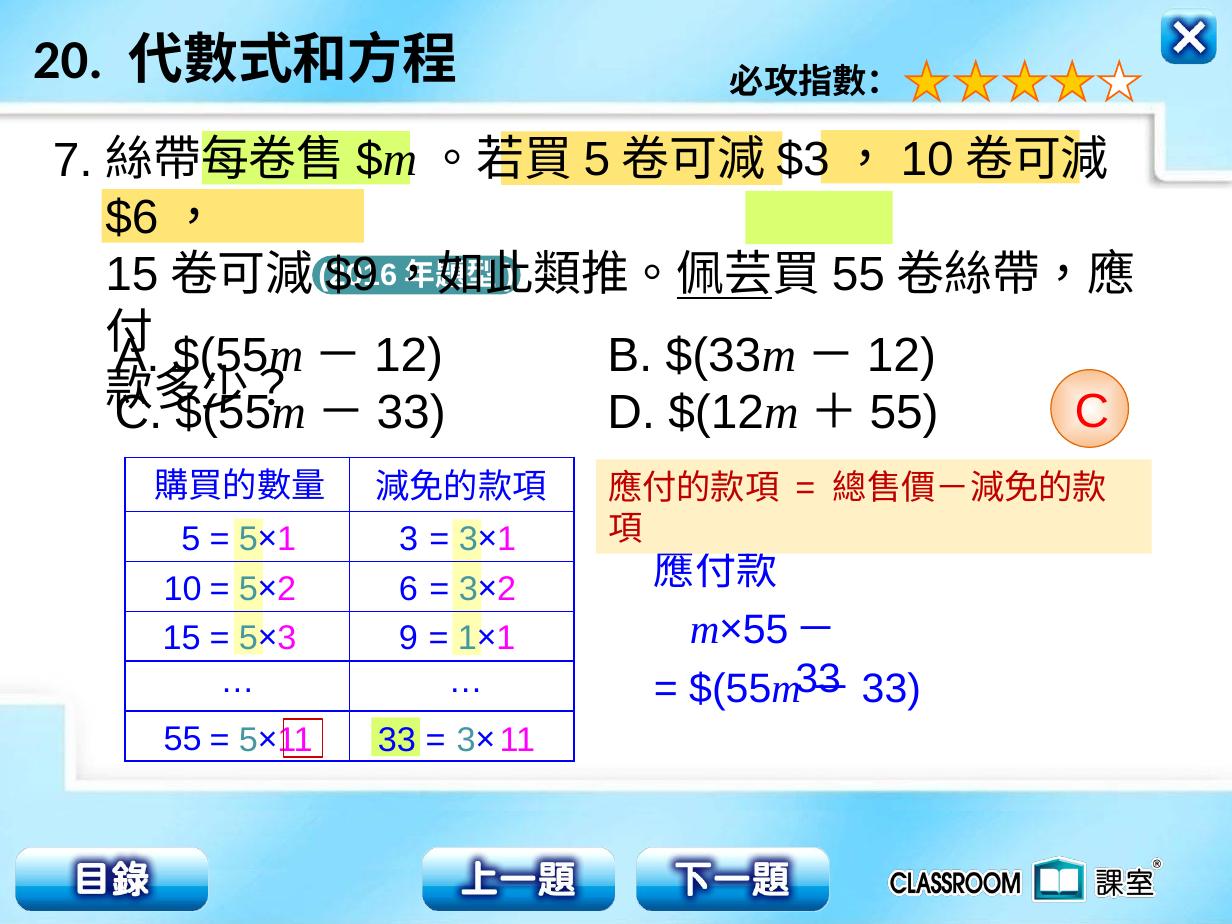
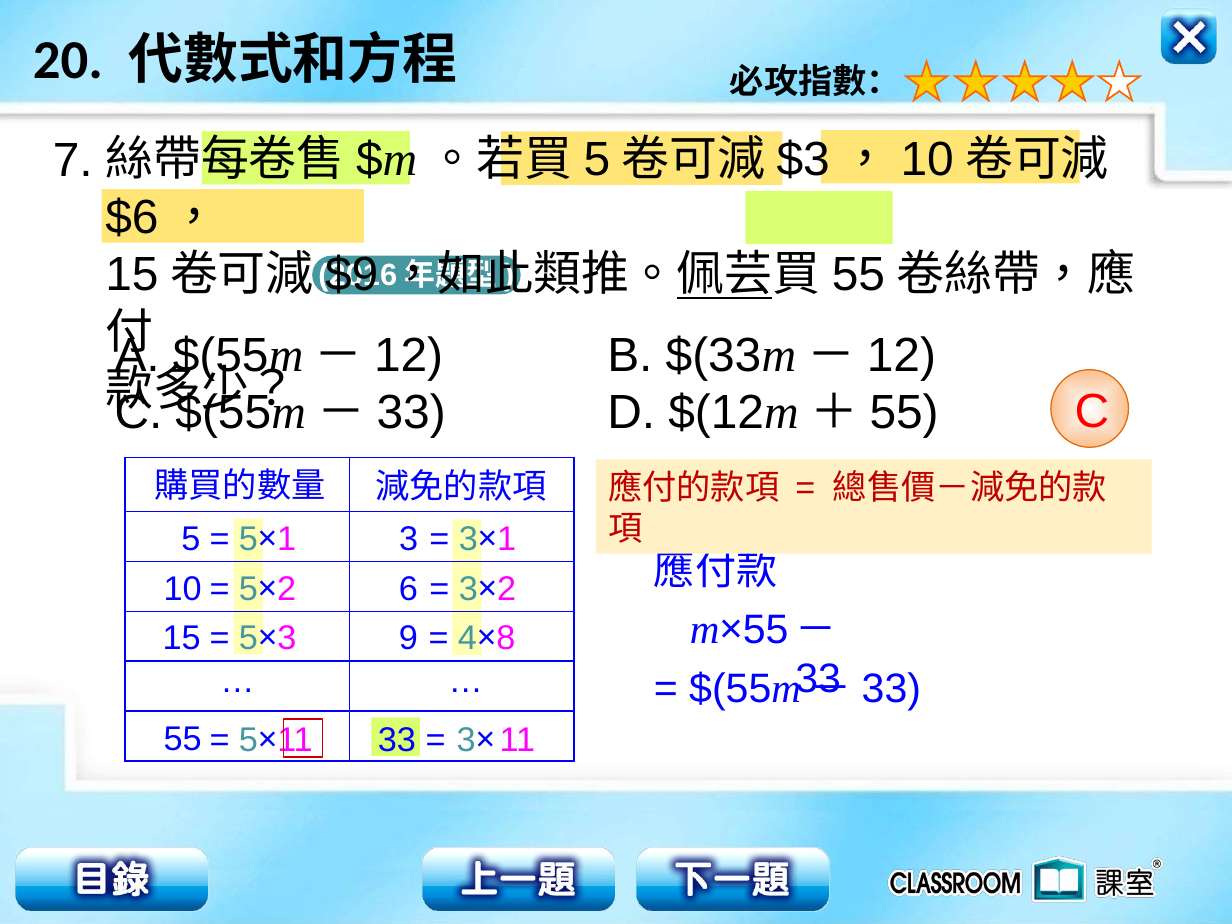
1: 1 -> 4 (467, 638)
1: 1 -> 8 (506, 638)
